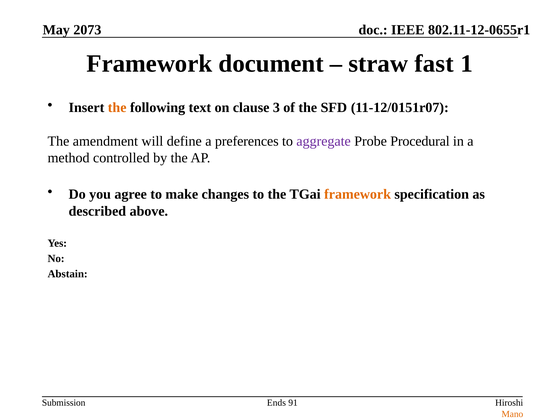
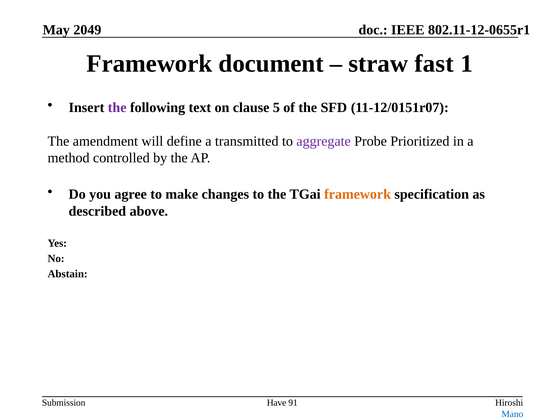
2073: 2073 -> 2049 (87, 30)
the colour: orange -> purple (117, 108)
3: 3 -> 5 (276, 108)
preferences: preferences -> transmitted (247, 141)
Procedural: Procedural -> Prioritized (420, 141)
Ends: Ends -> Have (277, 403)
Mano colour: orange -> blue (512, 414)
